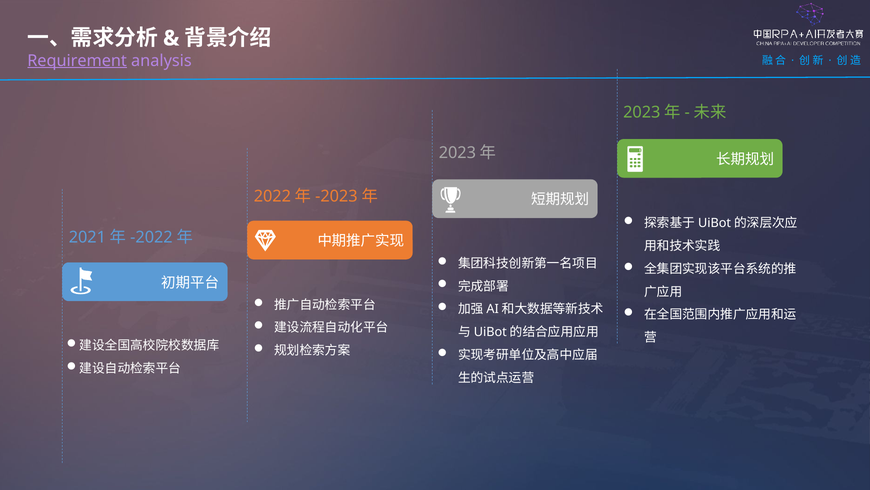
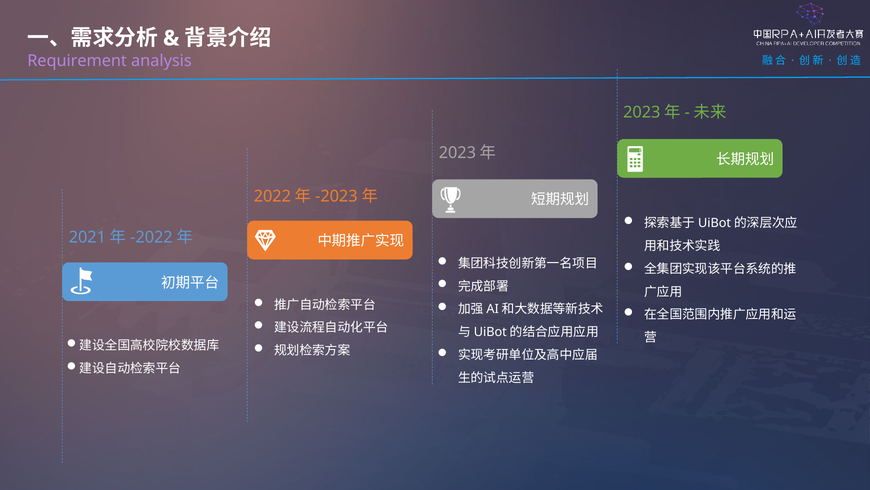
Requirement underline: present -> none (77, 61)
